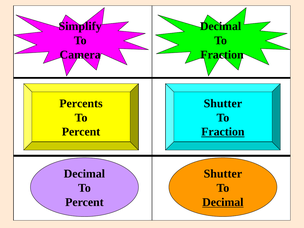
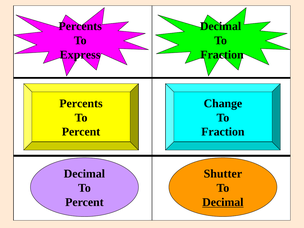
Simplify: Simplify -> Percents (80, 26)
Camera: Camera -> Express (80, 55)
Shutter: Shutter -> Change (223, 103)
Fraction underline: present -> none (223, 132)
